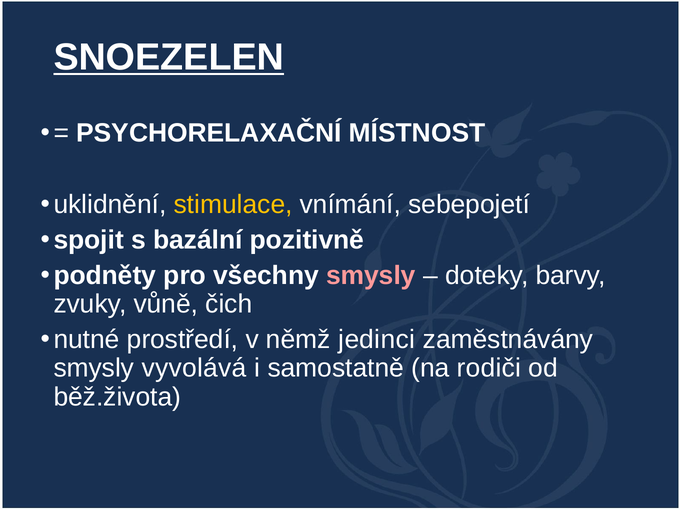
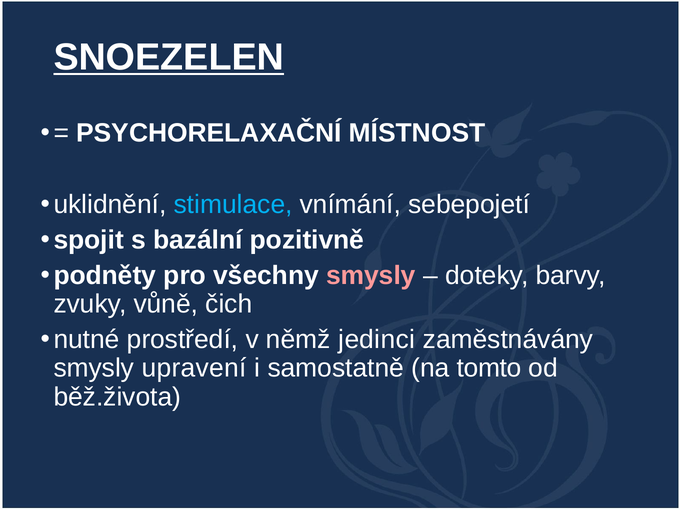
stimulace colour: yellow -> light blue (233, 204)
vyvolává: vyvolává -> upravení (194, 368)
rodiči: rodiči -> tomto (489, 368)
